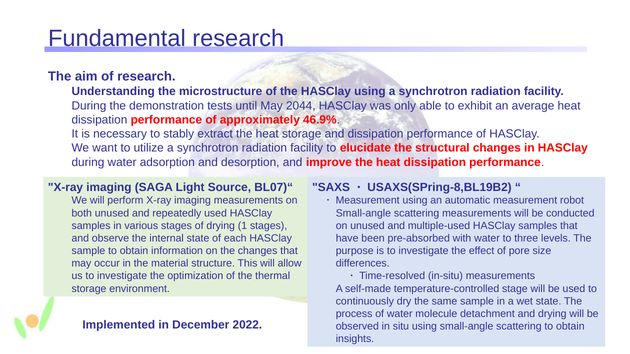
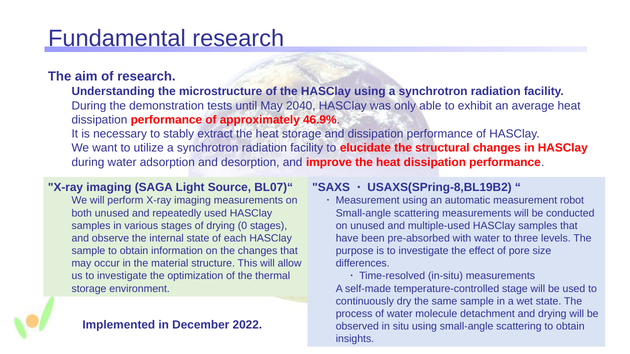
2044: 2044 -> 2040 (301, 106)
1: 1 -> 0 (242, 226)
